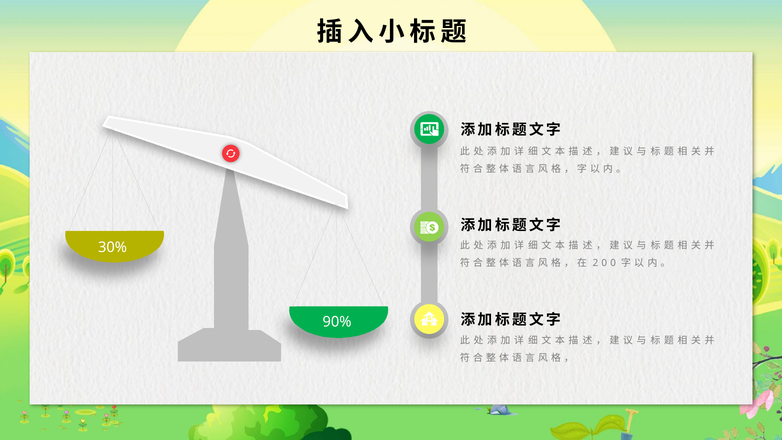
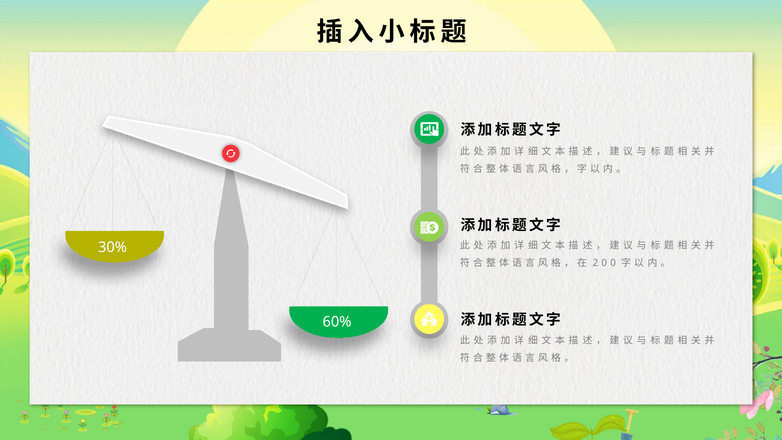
90%: 90% -> 60% (337, 322)
